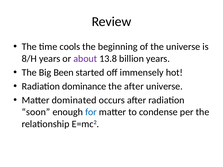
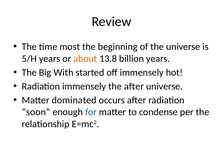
cools: cools -> most (70, 47)
8/H: 8/H -> 5/H (29, 59)
about colour: purple -> orange (85, 59)
Been: Been -> With (63, 73)
Radiation dominance: dominance -> immensely (84, 86)
